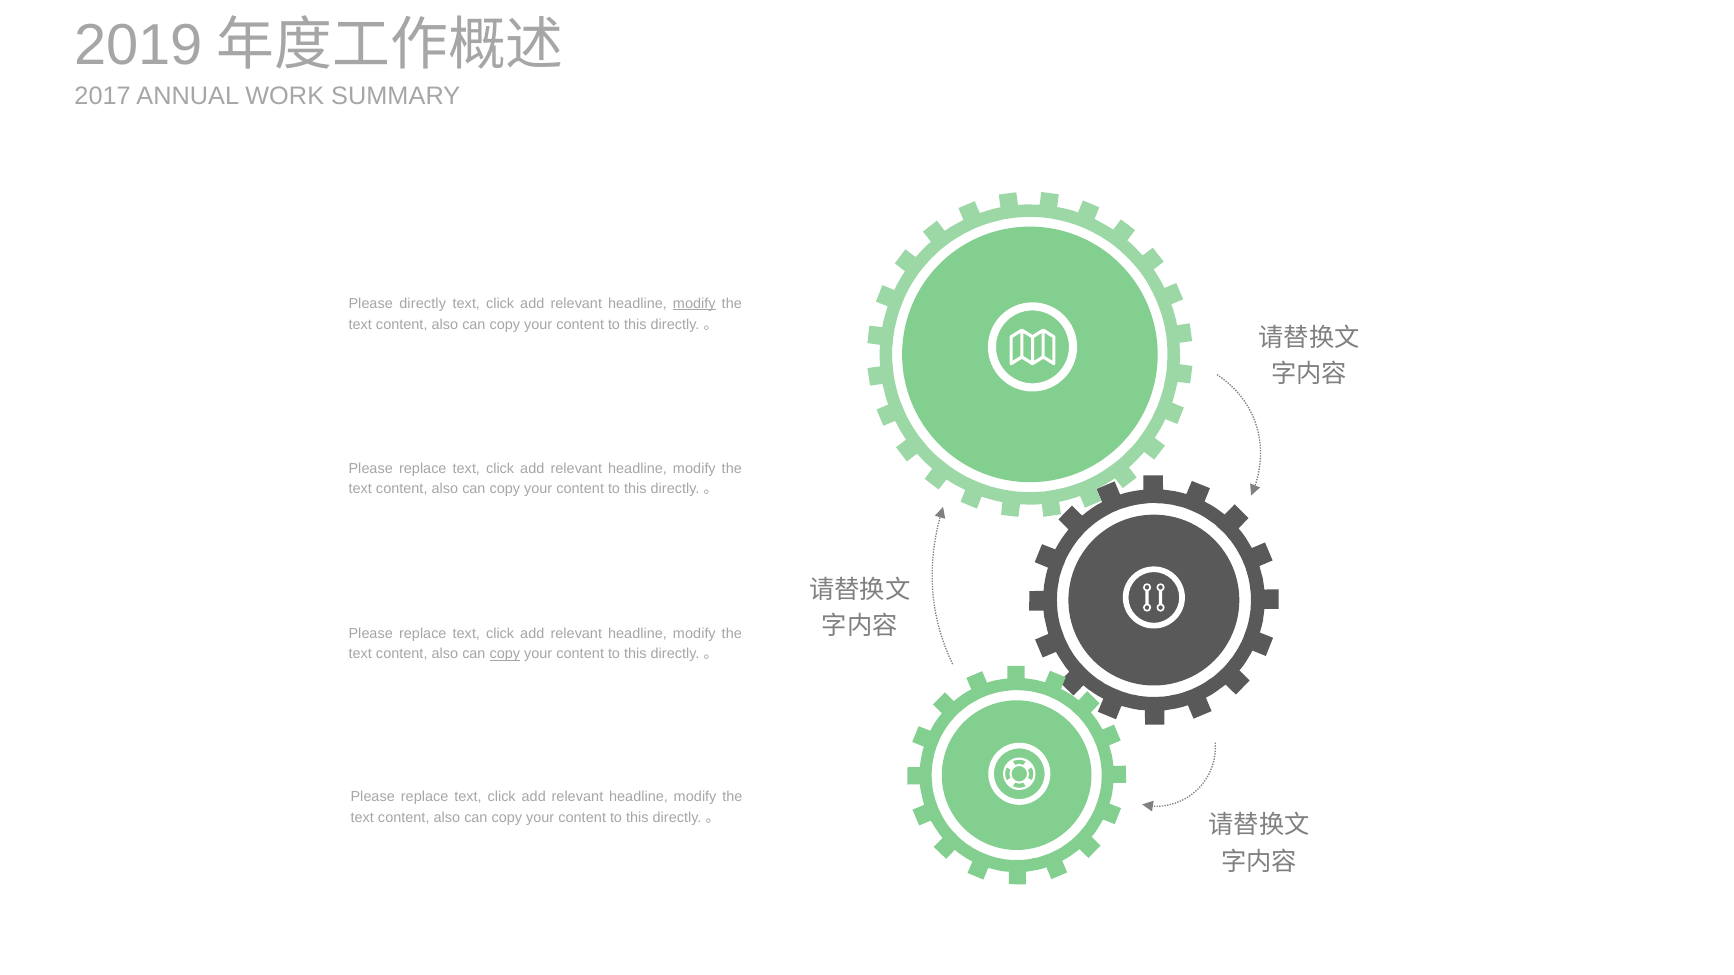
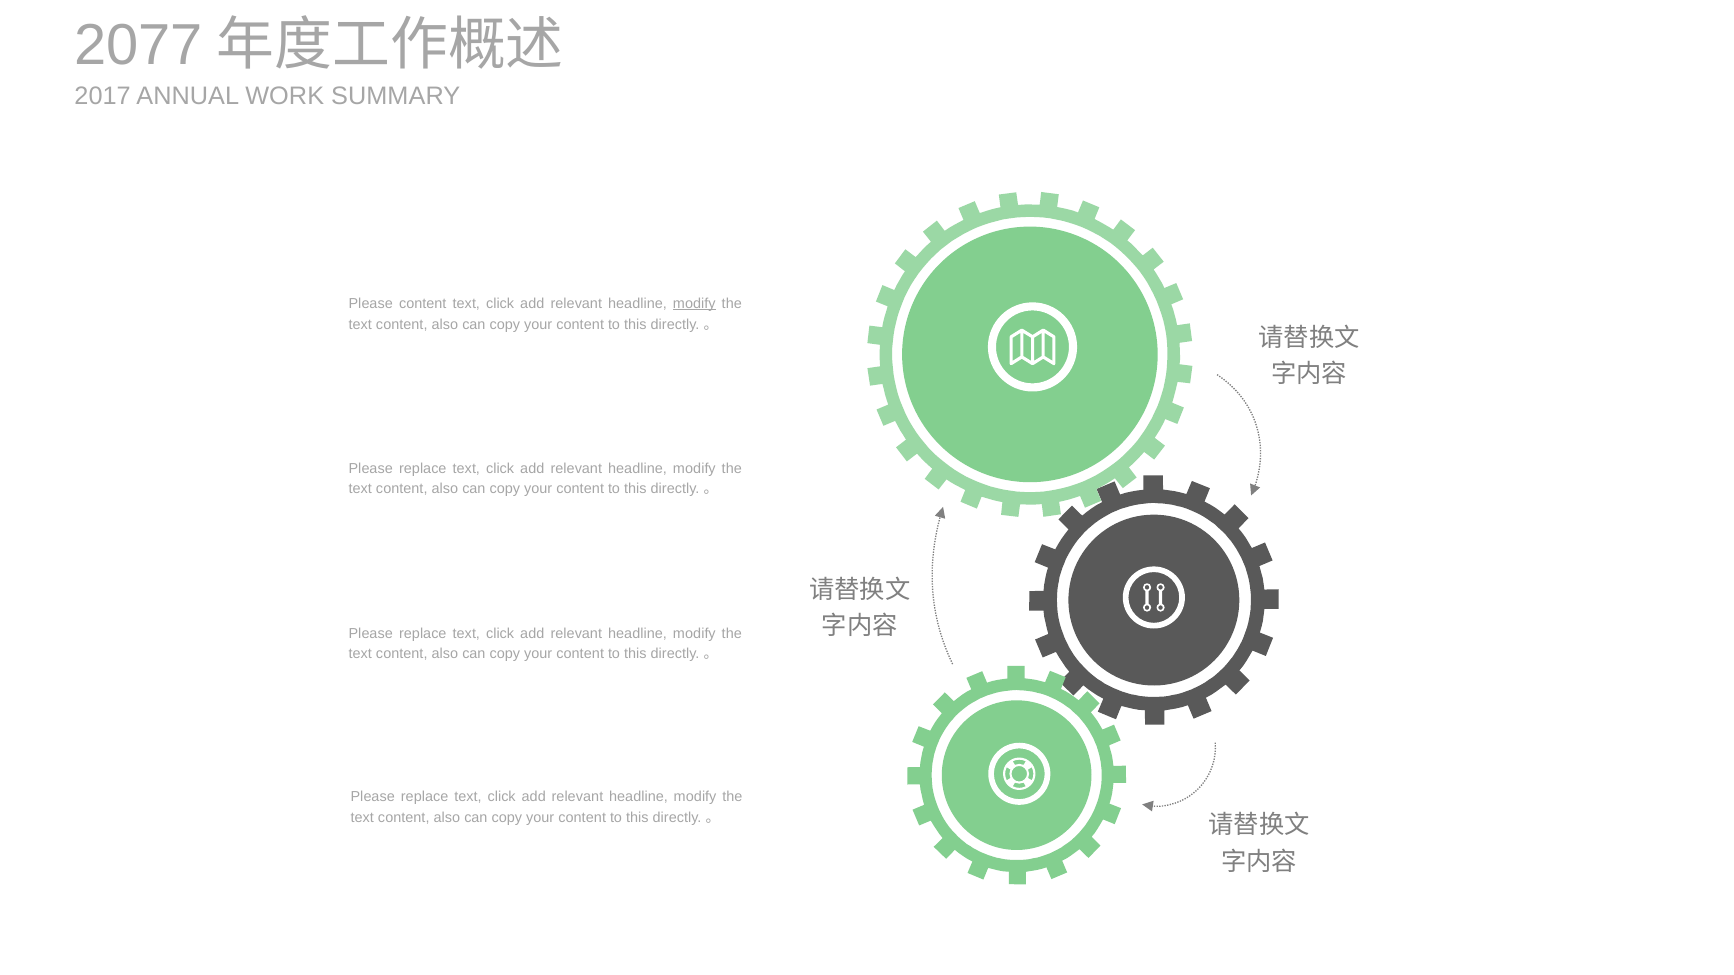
2019: 2019 -> 2077 (139, 46)
Please directly: directly -> content (423, 304)
copy underline: present -> none (505, 654)
